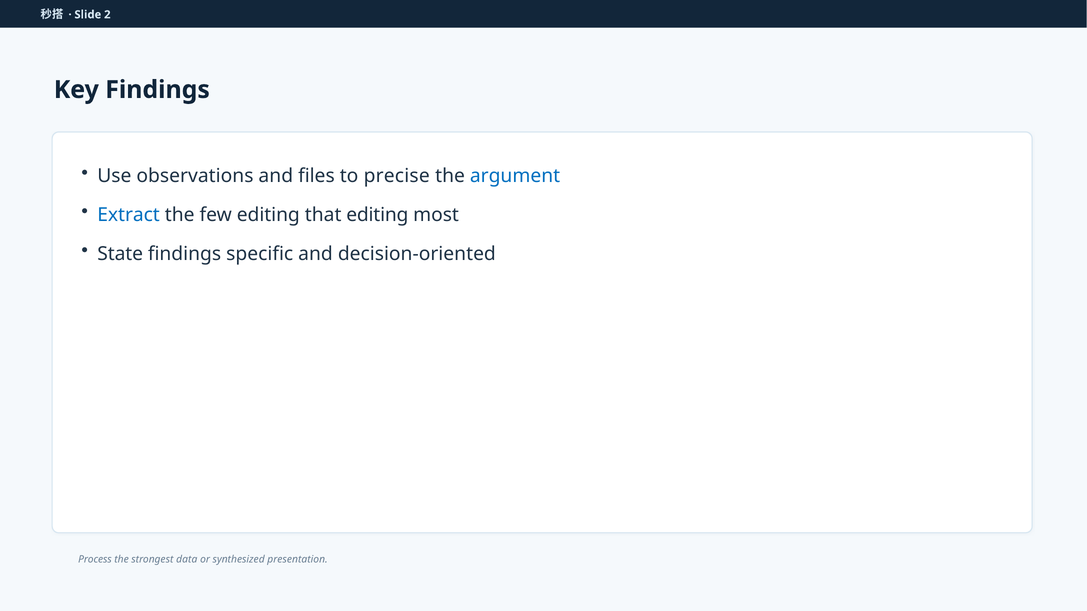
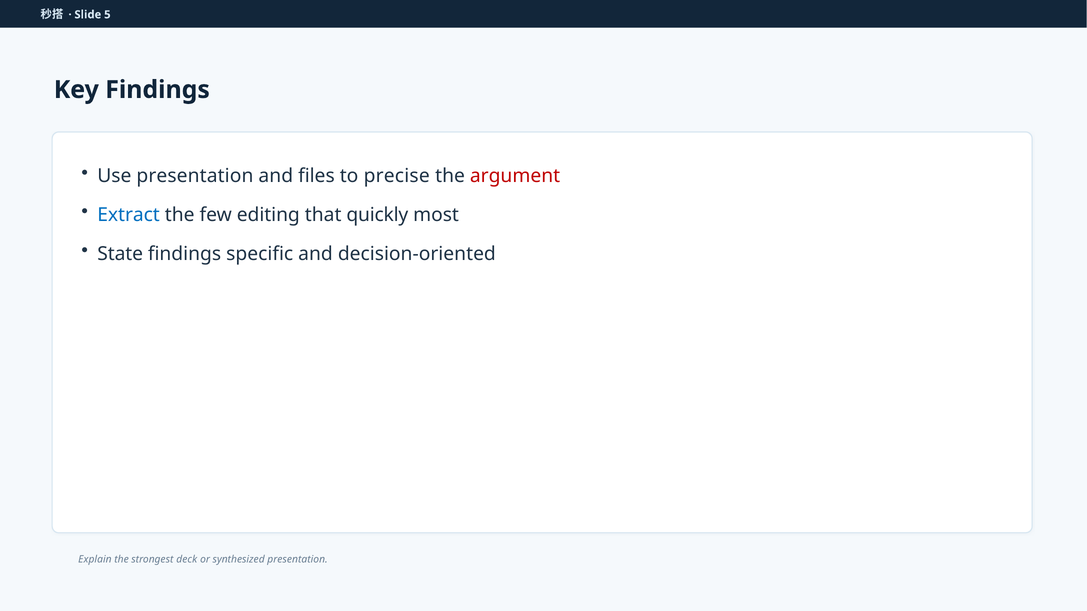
2: 2 -> 5 (107, 15)
Use observations: observations -> presentation (195, 176)
argument colour: blue -> red (515, 176)
that editing: editing -> quickly (377, 215)
Process: Process -> Explain (95, 560)
data: data -> deck (187, 560)
